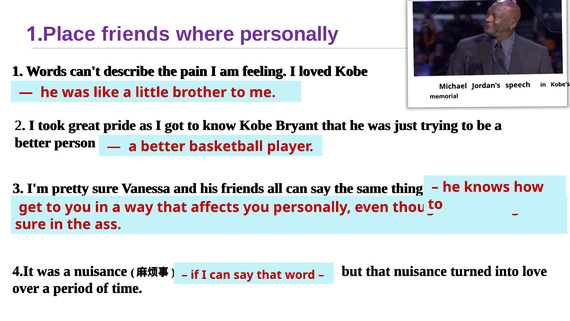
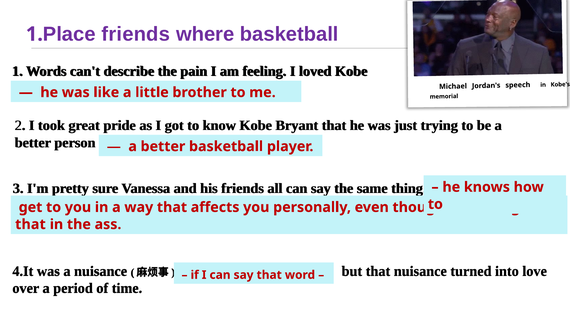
where personally: personally -> basketball (289, 34)
sure: sure -> that (30, 224)
